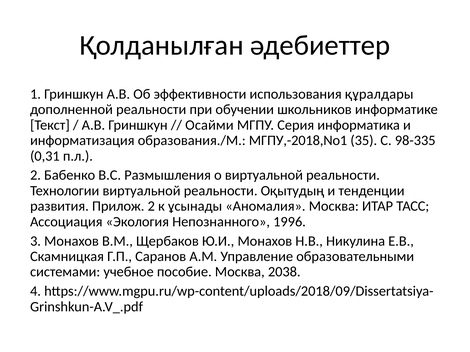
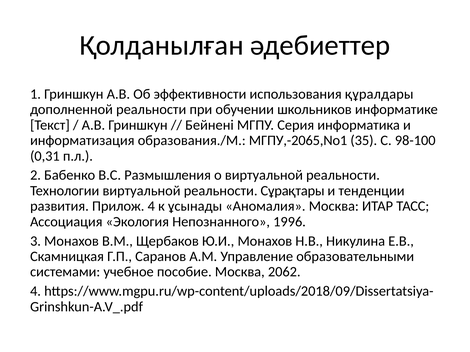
Осайми: Осайми -> Бейнені (209, 125)
МГПУ,-2018,No1: МГПУ,-2018,No1 -> МГПУ,-2065,No1 (298, 141)
98-335: 98-335 -> 98-100 (415, 141)
Оқытудың: Оқытудың -> Сұрақтары (293, 191)
Прилож 2: 2 -> 4 (151, 207)
2038: 2038 -> 2062 (284, 272)
